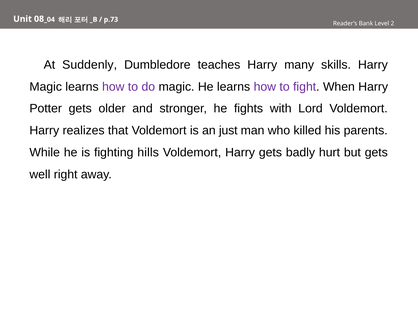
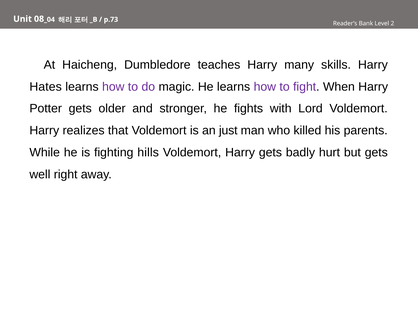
Suddenly: Suddenly -> Haicheng (90, 65)
Magic: Magic -> Hates (46, 87)
